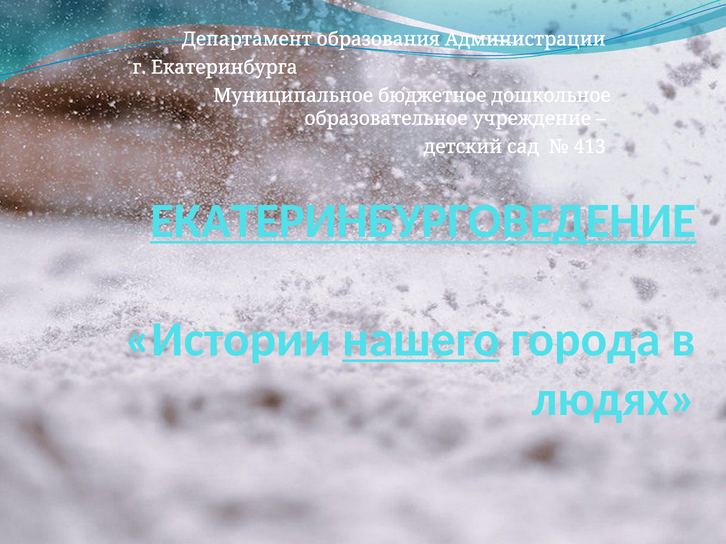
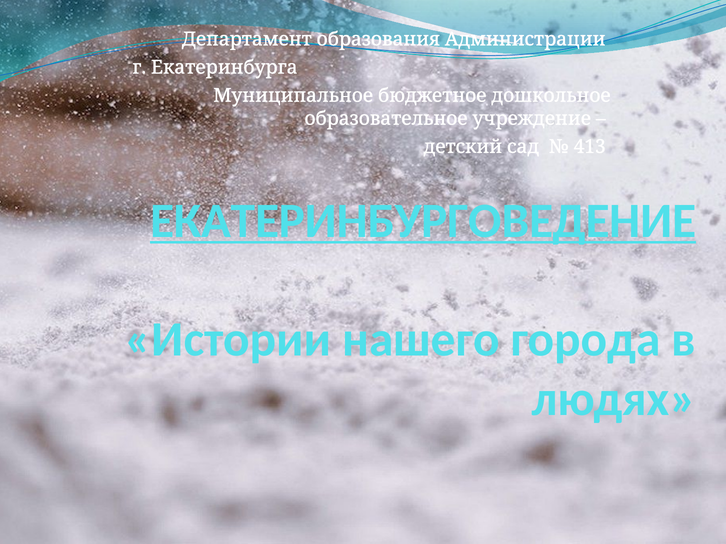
нашего underline: present -> none (421, 340)
